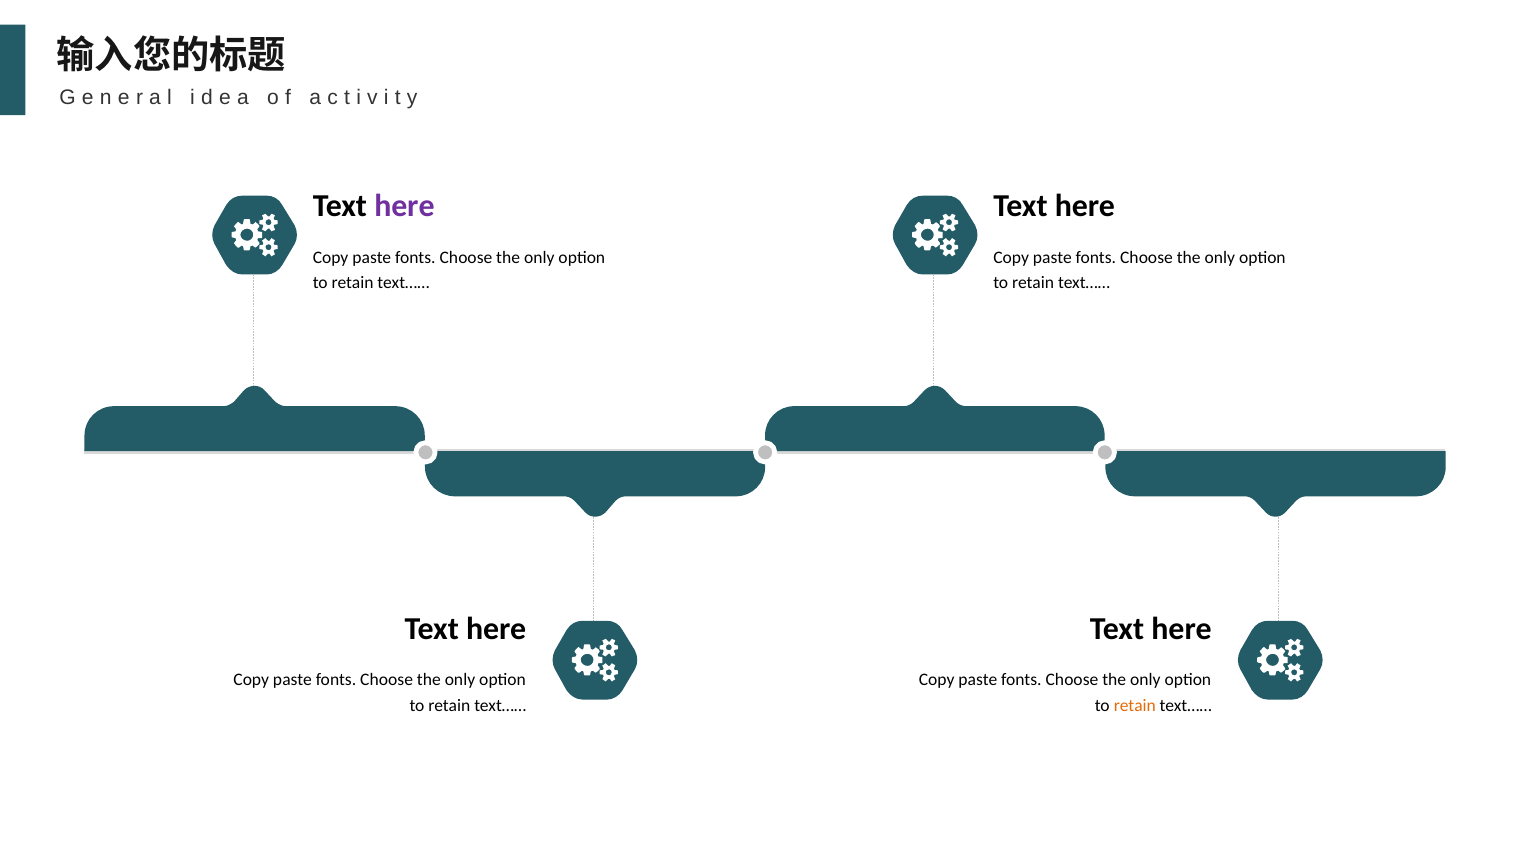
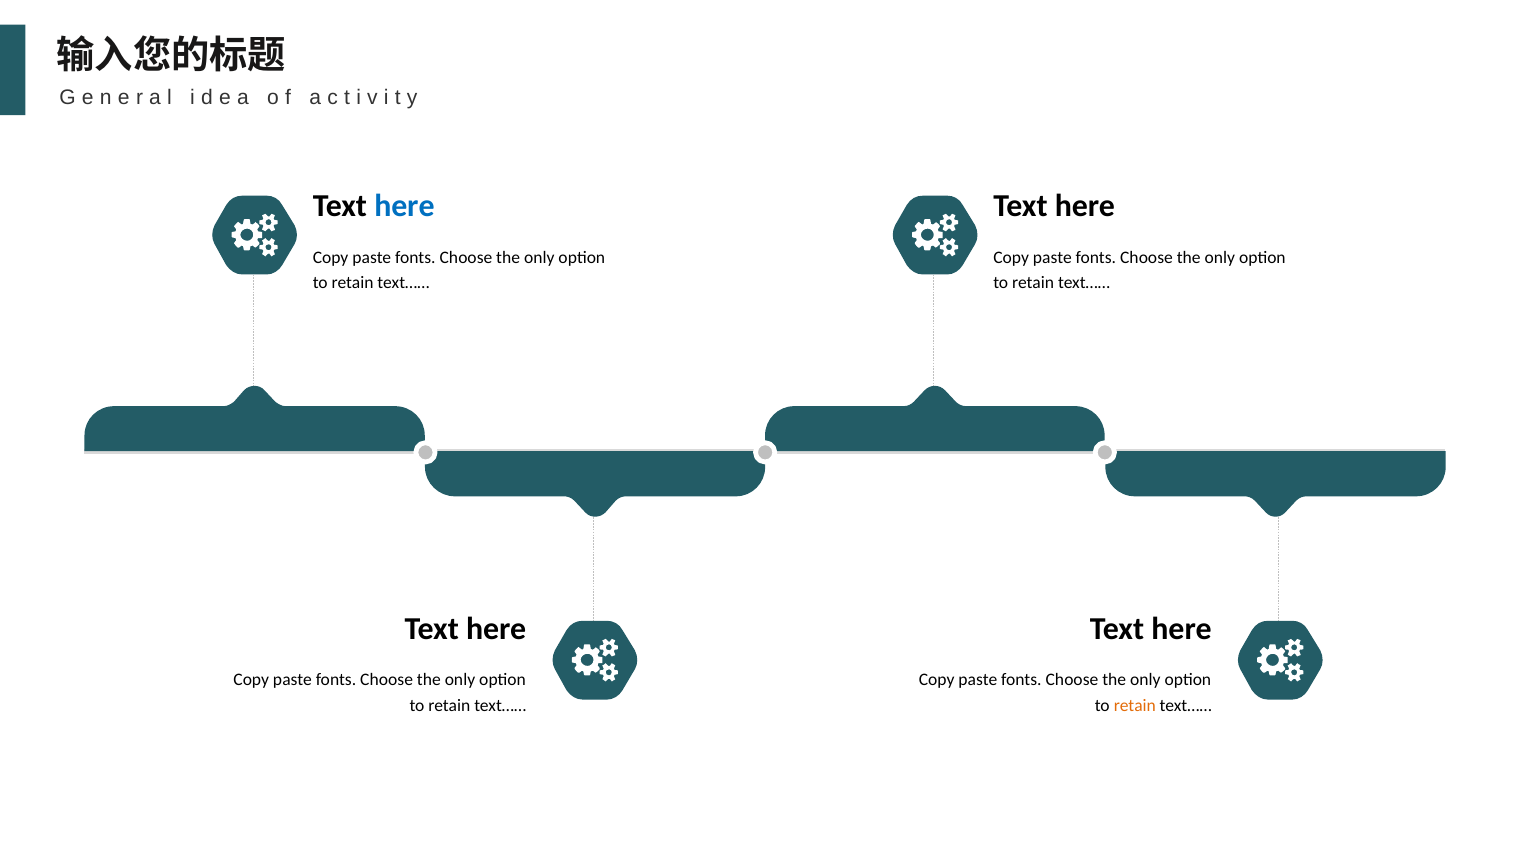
here colour: purple -> blue (404, 206)
